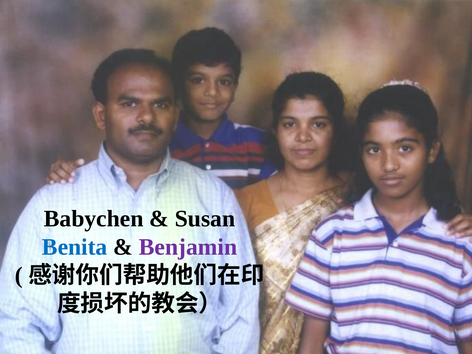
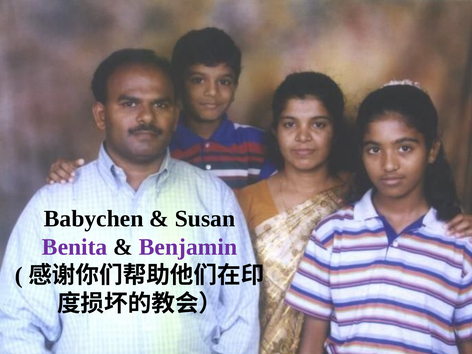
Benita colour: blue -> purple (75, 247)
